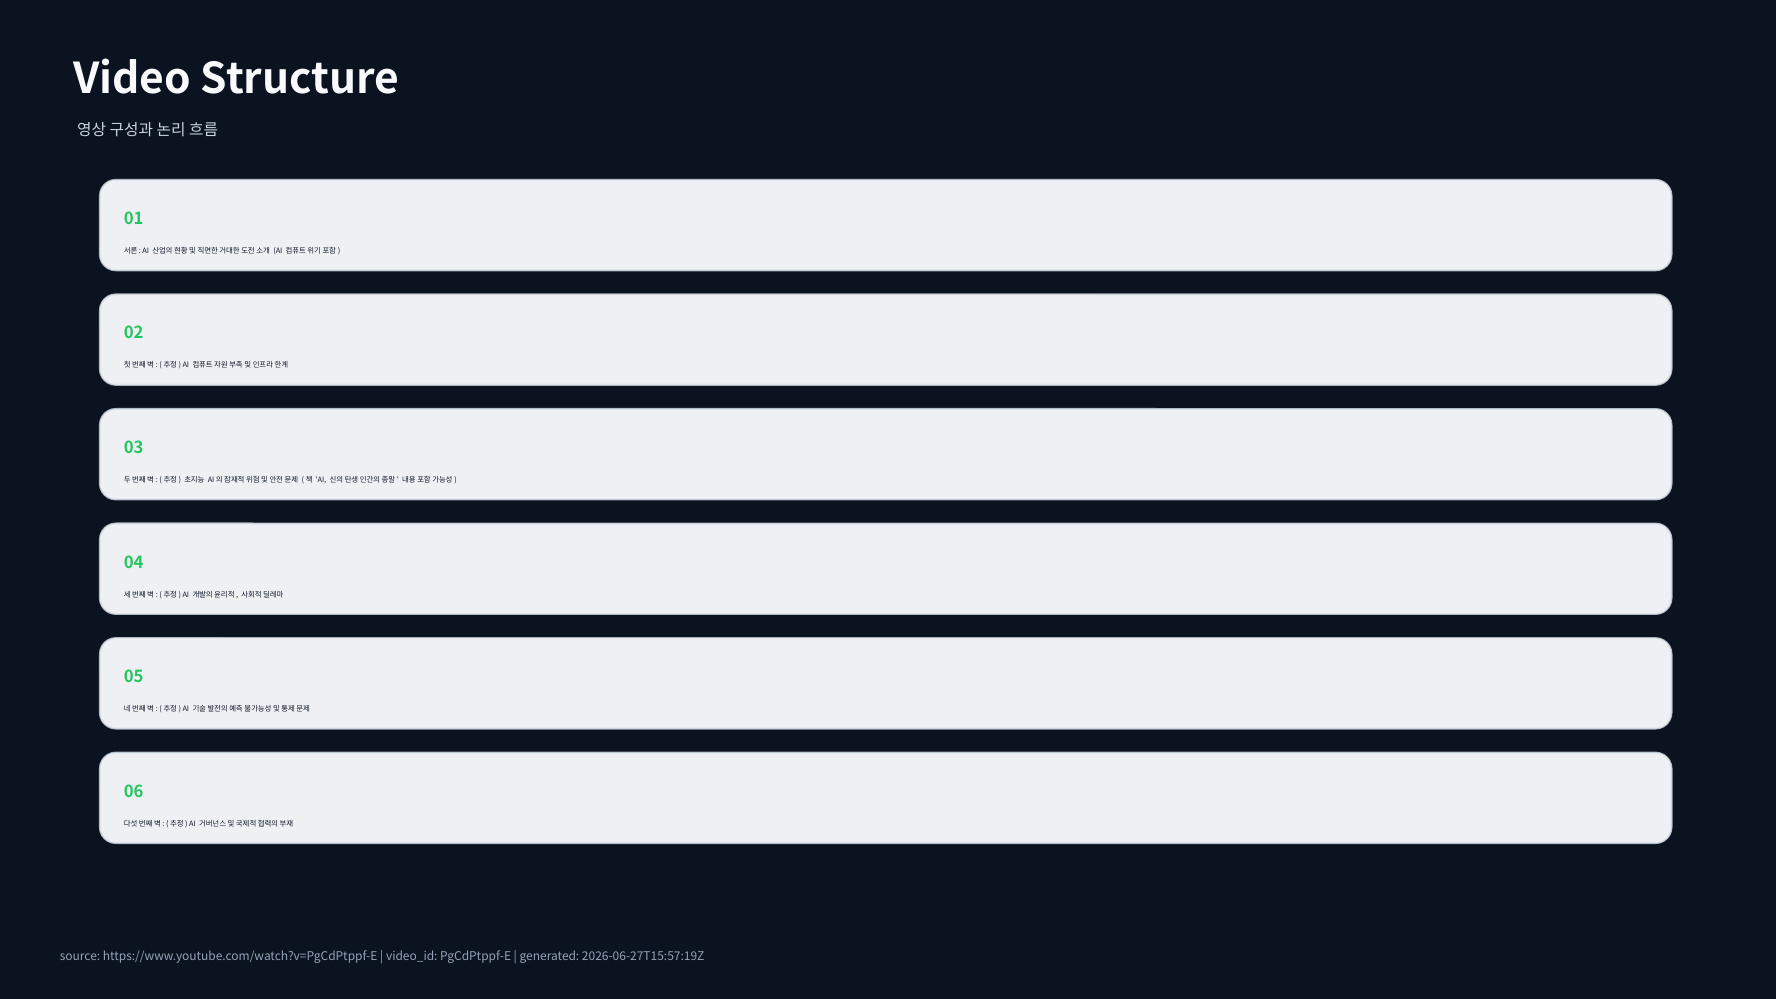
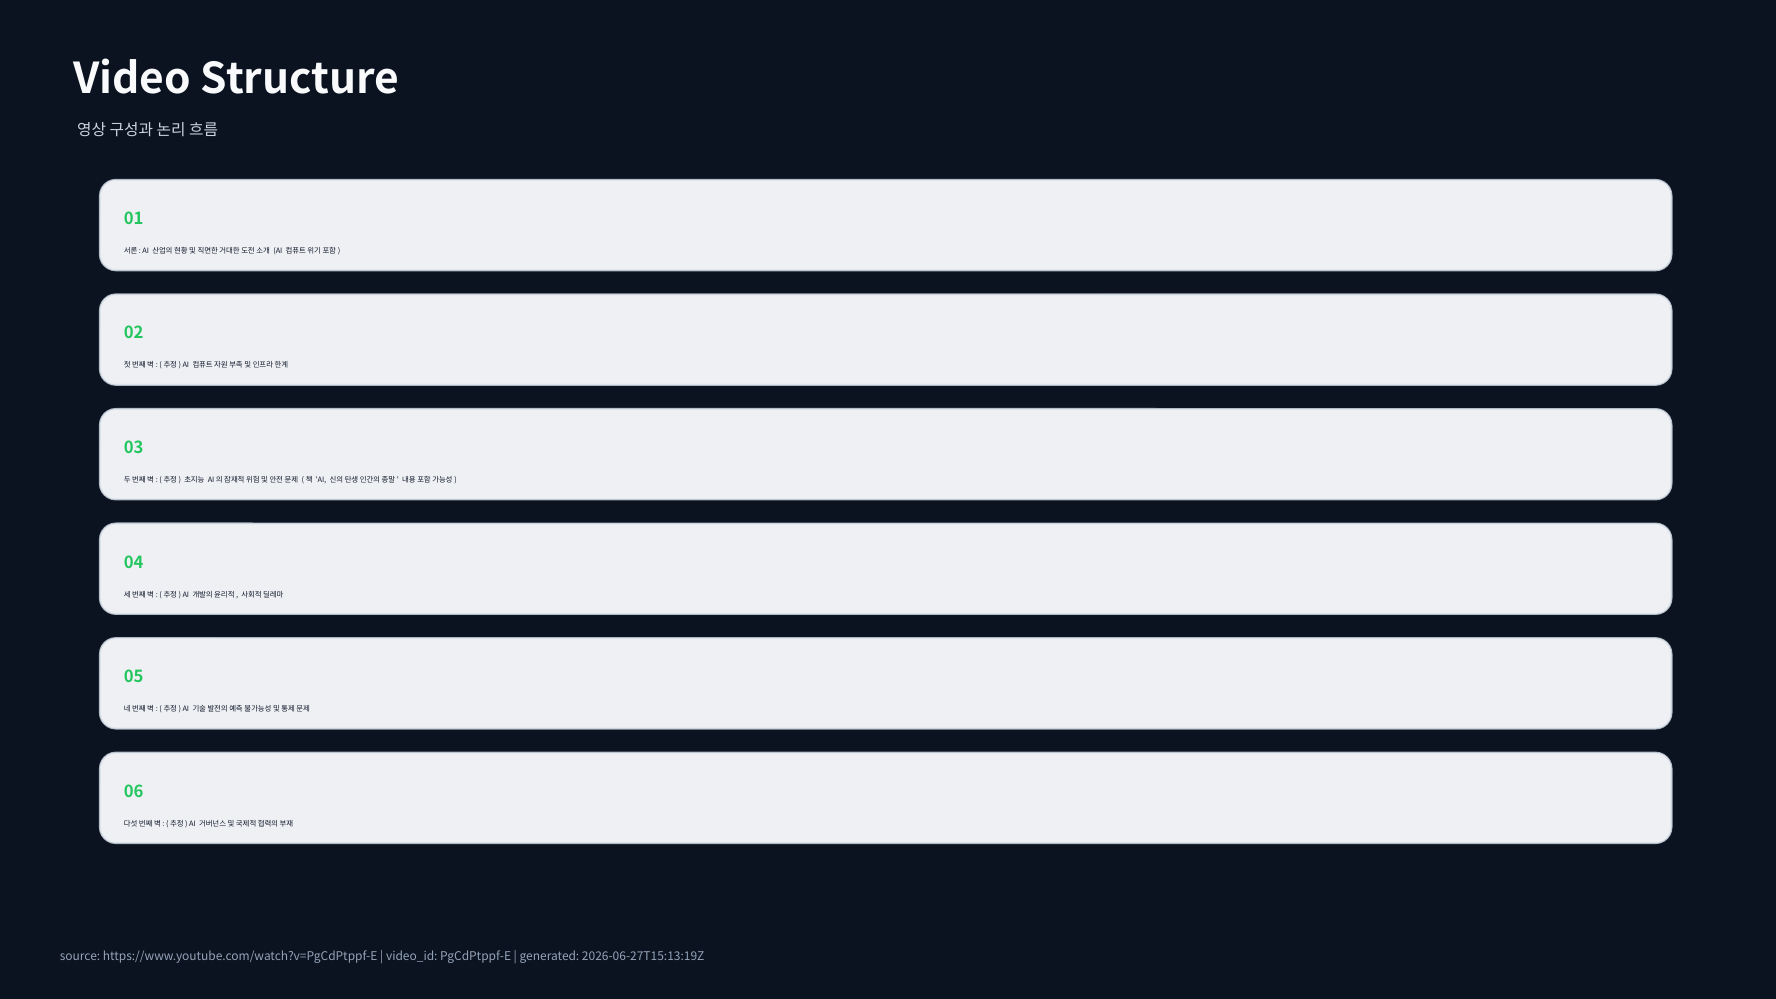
2026-06-27T15:57:19Z: 2026-06-27T15:57:19Z -> 2026-06-27T15:13:19Z (643, 957)
